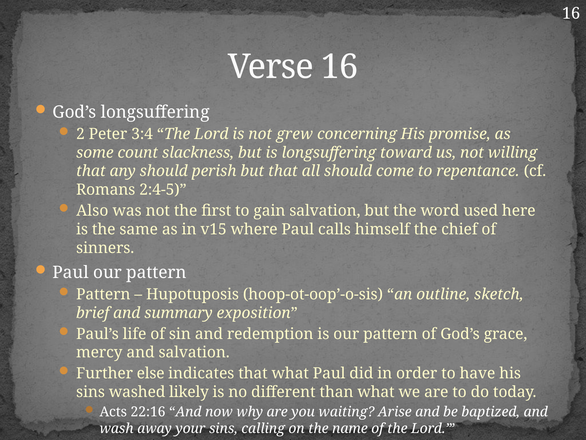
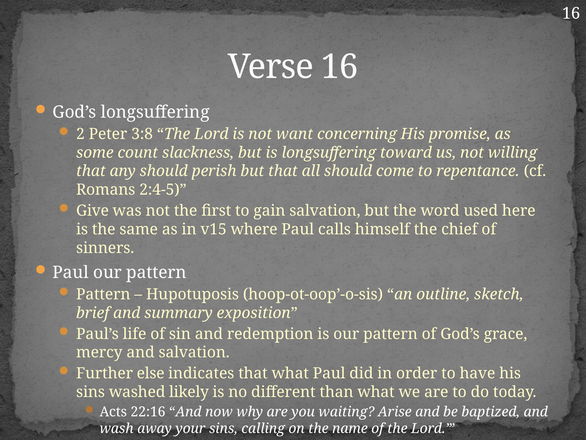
3:4: 3:4 -> 3:8 (142, 134)
grew: grew -> want (295, 134)
Also: Also -> Give (92, 211)
